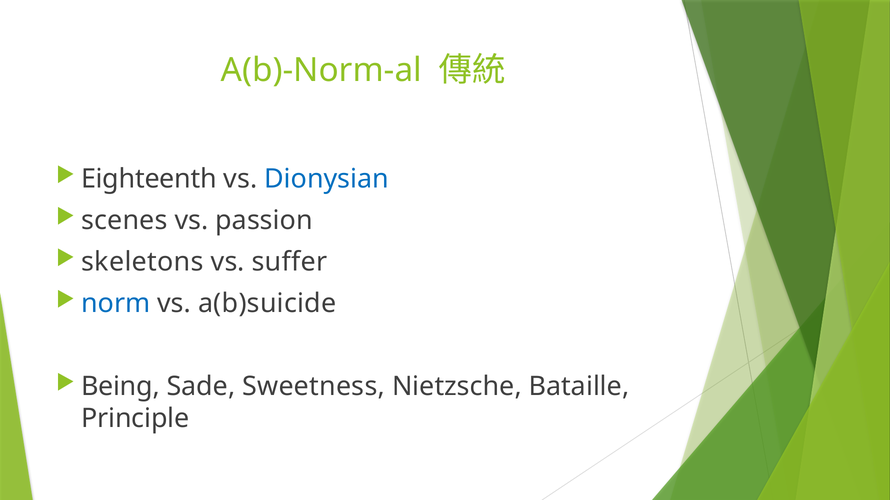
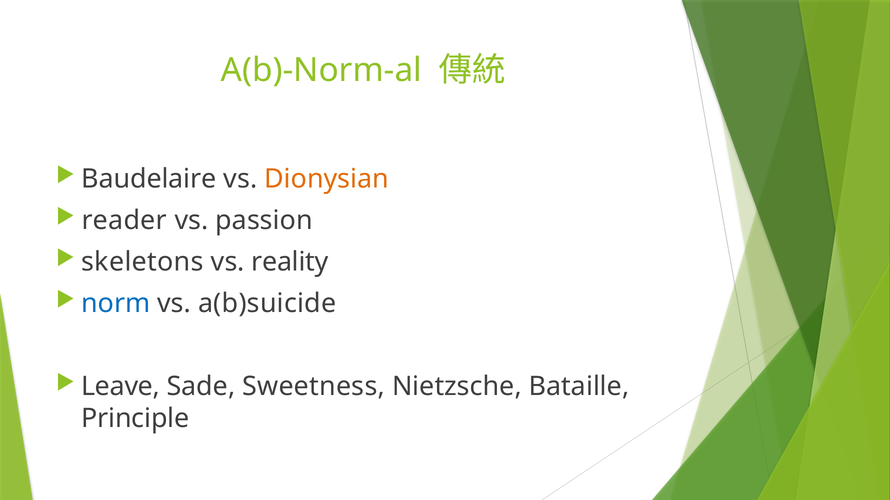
Eighteenth: Eighteenth -> Baudelaire (149, 179)
Dionysian colour: blue -> orange (327, 179)
scenes: scenes -> reader (124, 221)
suffer: suffer -> reality (290, 262)
Being: Being -> Leave (121, 387)
